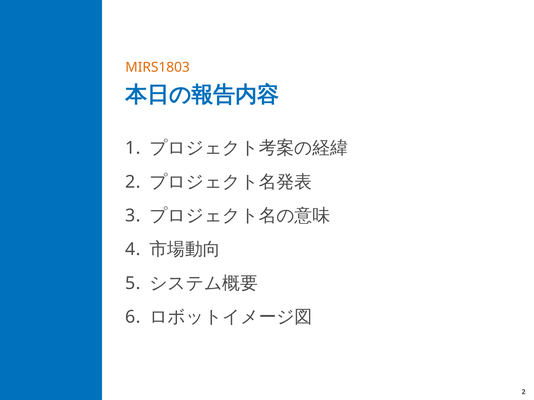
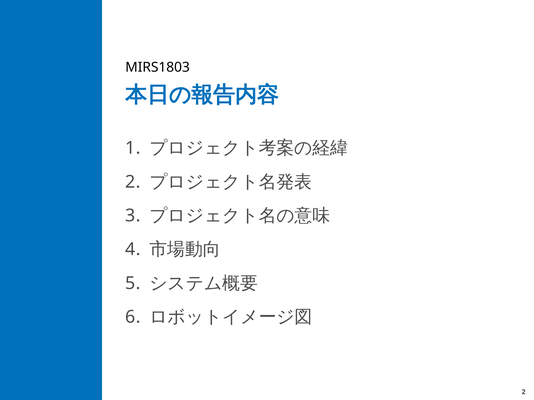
MIRS1803 colour: orange -> black (158, 67)
